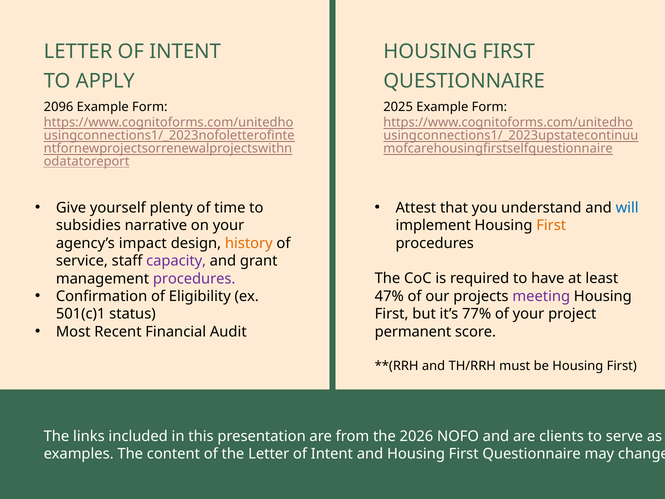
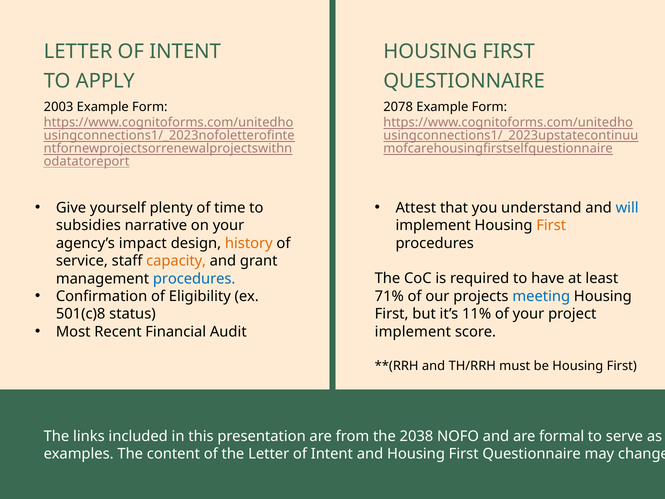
2096: 2096 -> 2003 (59, 107)
2025: 2025 -> 2078 (398, 107)
capacity colour: purple -> orange (176, 261)
procedures colour: purple -> blue (194, 278)
47%: 47% -> 71% (389, 296)
meeting colour: purple -> blue (541, 296)
501(c)1: 501(c)1 -> 501(c)8 (81, 314)
77%: 77% -> 11% (477, 314)
permanent: permanent -> implement (413, 332)
2026: 2026 -> 2038 (416, 436)
clients: clients -> formal (562, 436)
